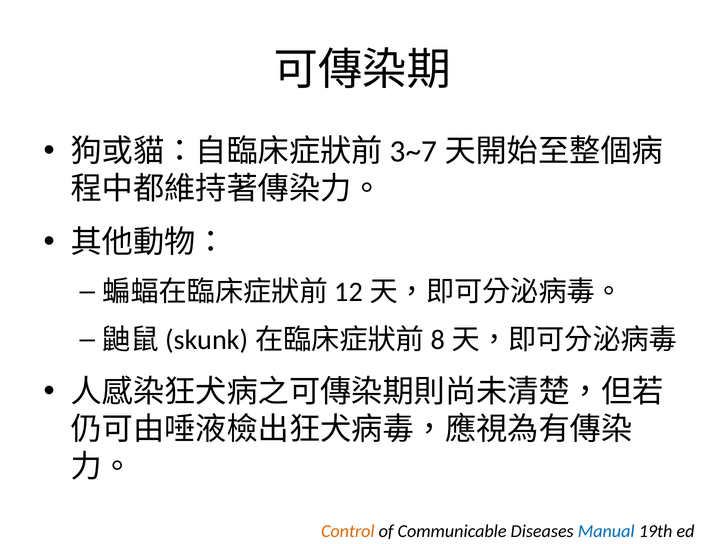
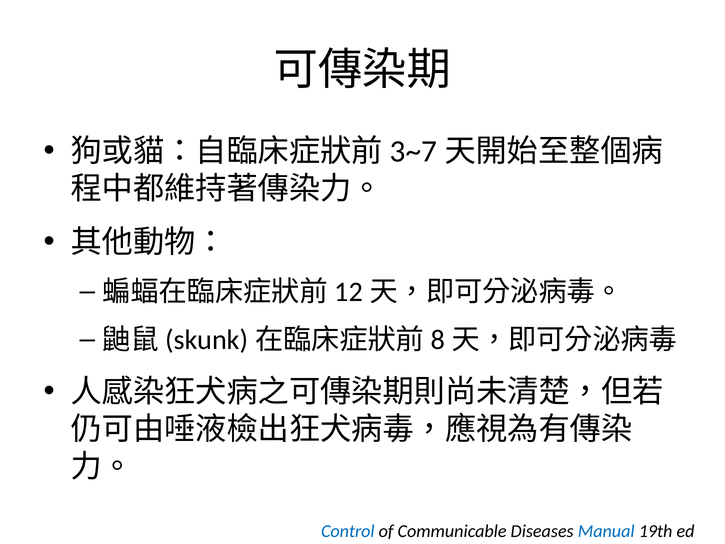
Control colour: orange -> blue (348, 531)
